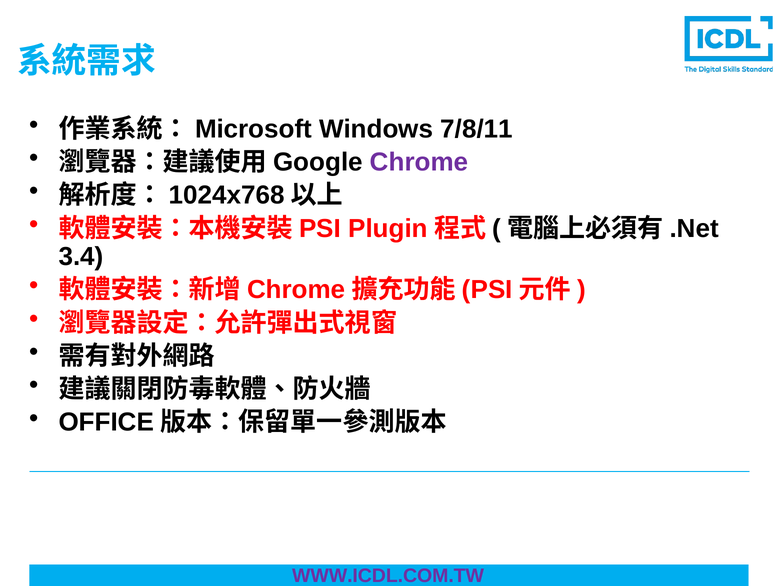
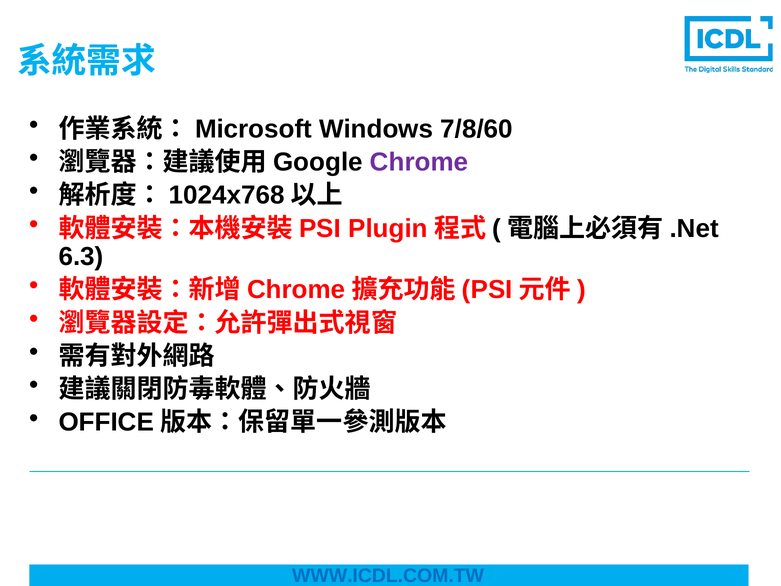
7/8/11: 7/8/11 -> 7/8/60 (477, 129)
3.4: 3.4 -> 6.3 (81, 256)
WWW.ICDL.COM.TW colour: purple -> blue (388, 575)
